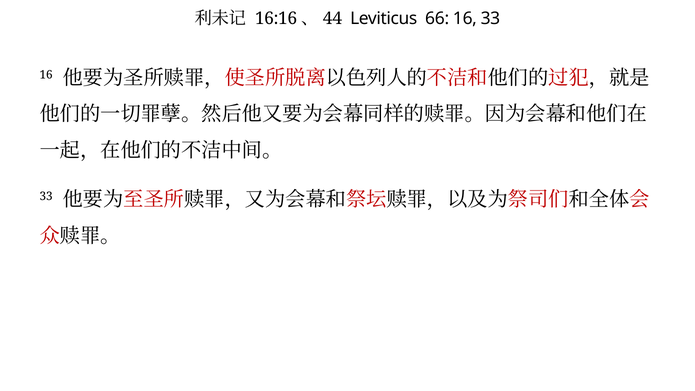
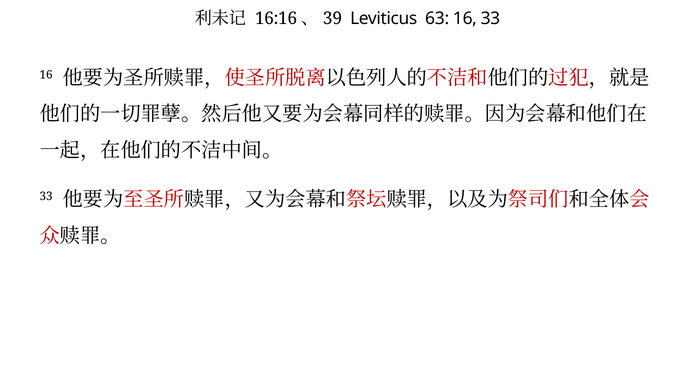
44: 44 -> 39 (332, 18)
66: 66 -> 63 (437, 18)
